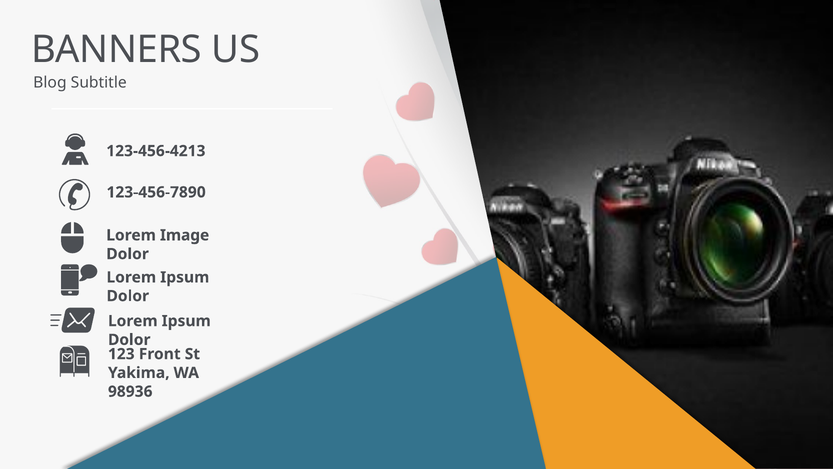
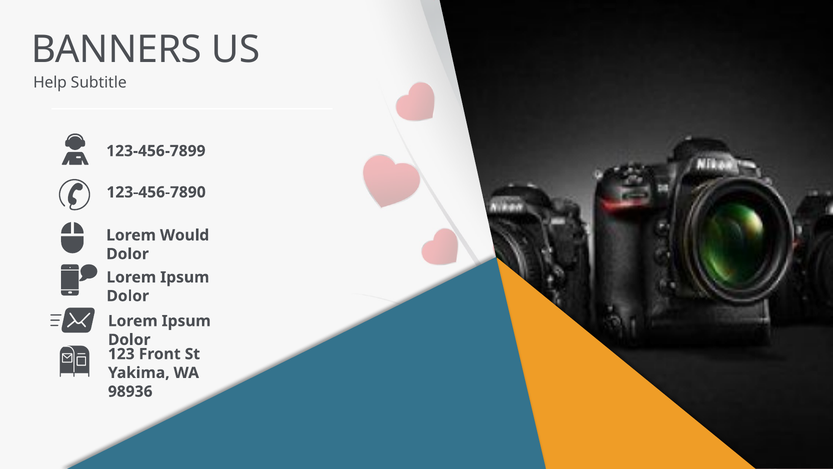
Blog: Blog -> Help (50, 83)
123-456-4213: 123-456-4213 -> 123-456-7899 (156, 151)
Image: Image -> Would (185, 235)
